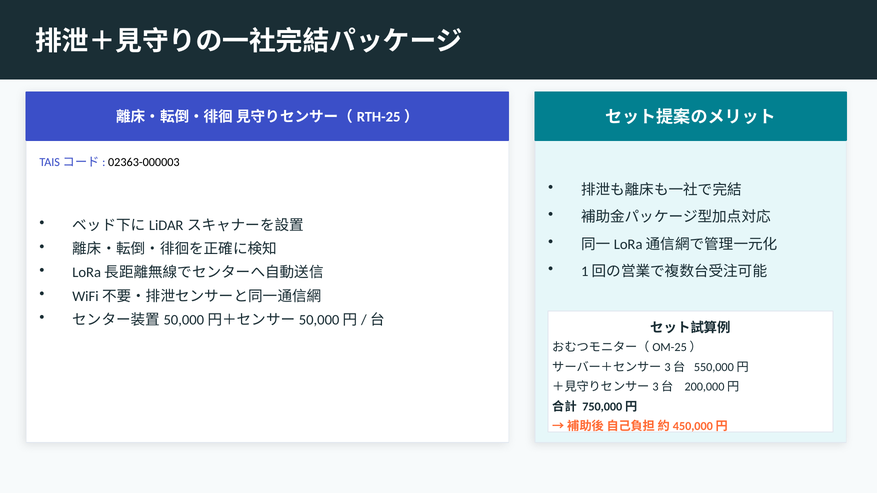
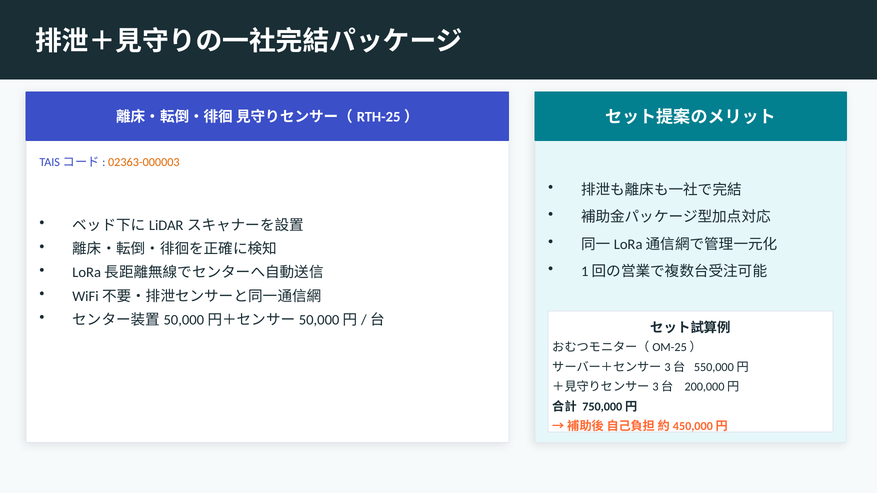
02363-000003 colour: black -> orange (144, 162)
